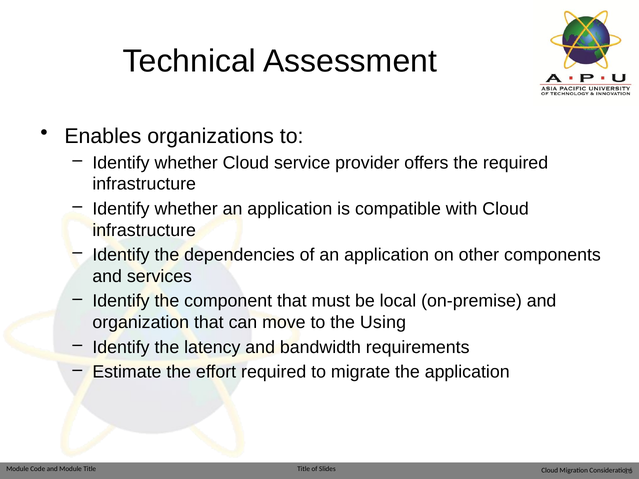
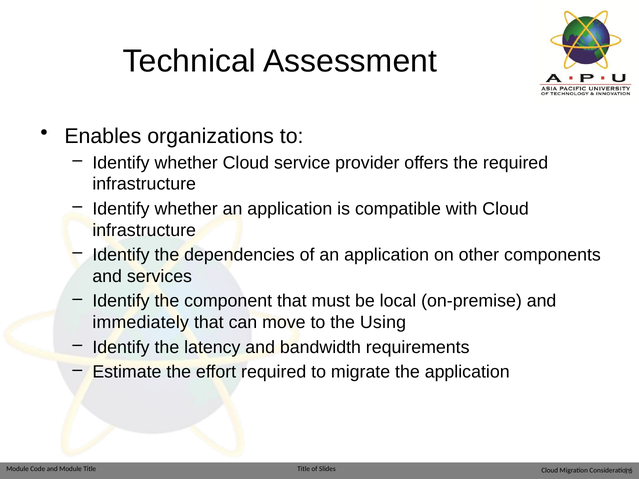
organization: organization -> immediately (141, 323)
